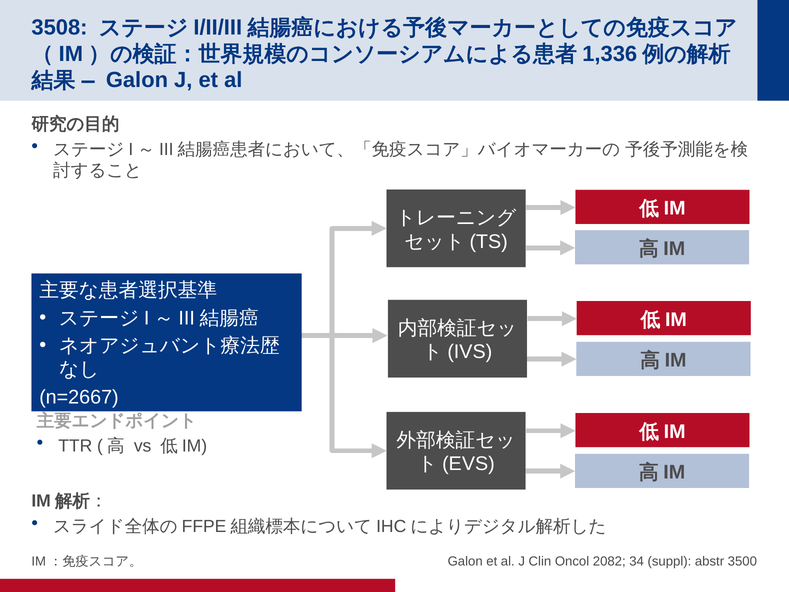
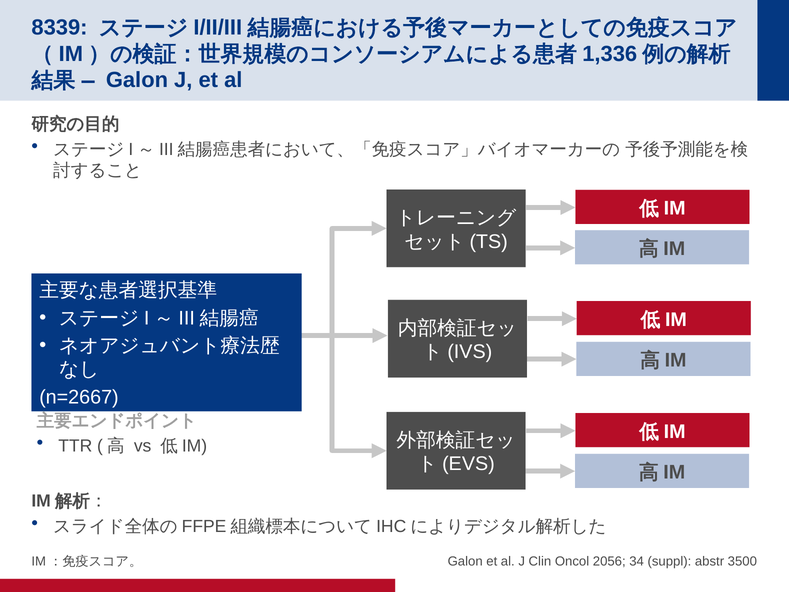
3508: 3508 -> 8339 (60, 28)
2082: 2082 -> 2056 (609, 561)
